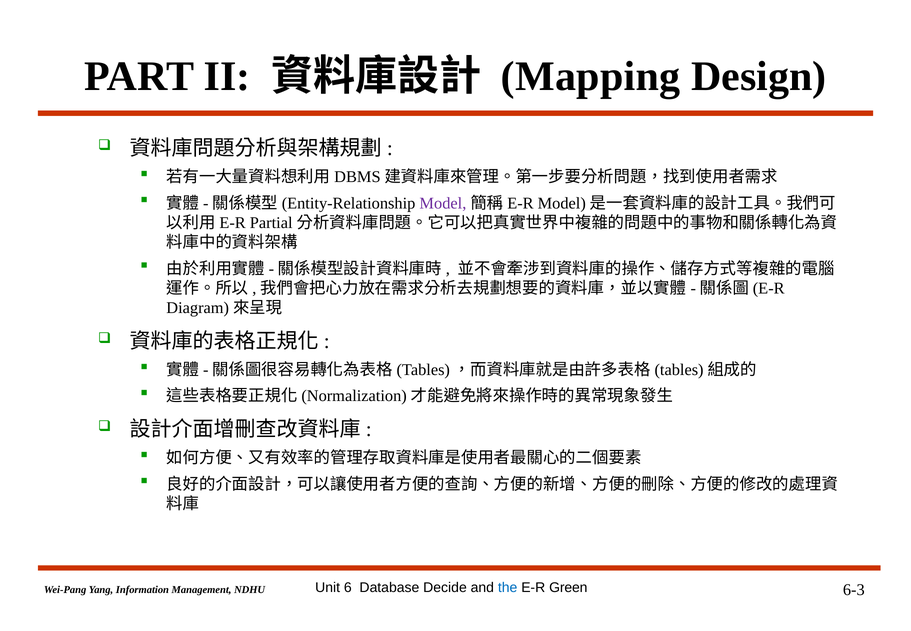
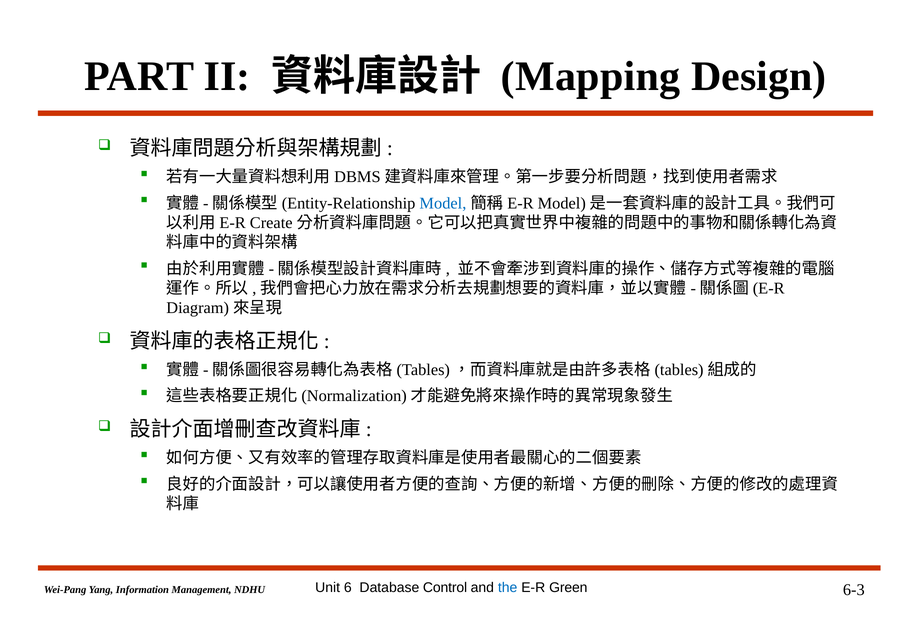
Model colour: purple -> blue (443, 203)
Partial: Partial -> Create (271, 223)
Decide: Decide -> Control (445, 587)
